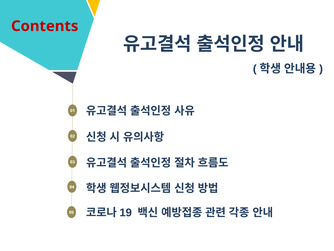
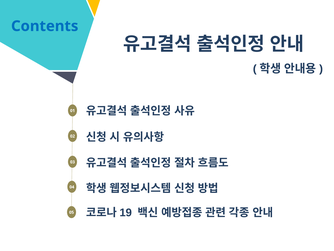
Contents colour: red -> blue (45, 26)
